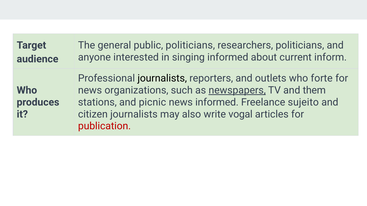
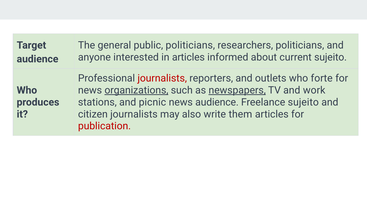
in singing: singing -> articles (188, 57)
current inform: inform -> sujeito (331, 57)
journalists colour: black -> red (162, 78)
organizations underline: none -> present (136, 90)
them: them -> work (314, 90)
news informed: informed -> audience (217, 102)
vogal: vogal -> them (240, 114)
